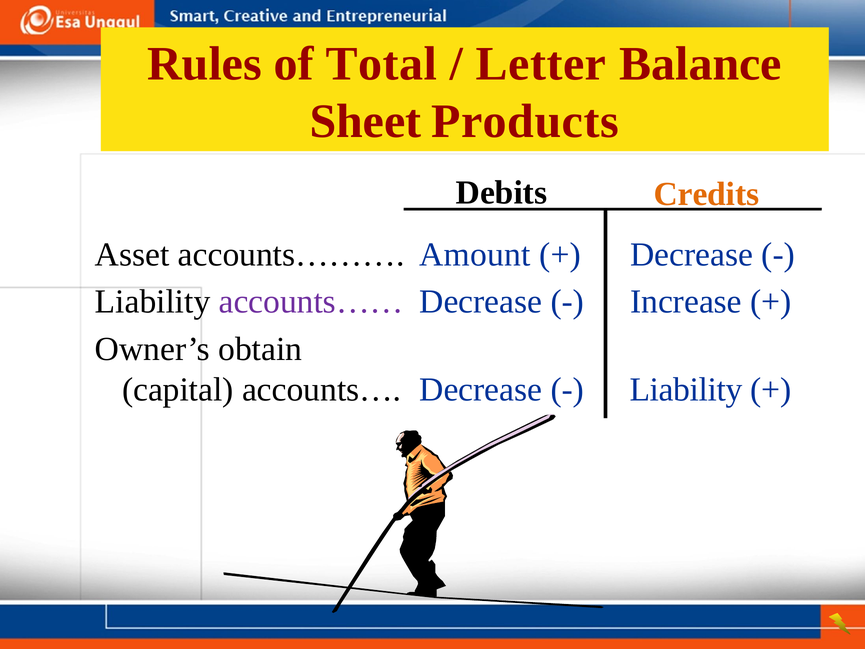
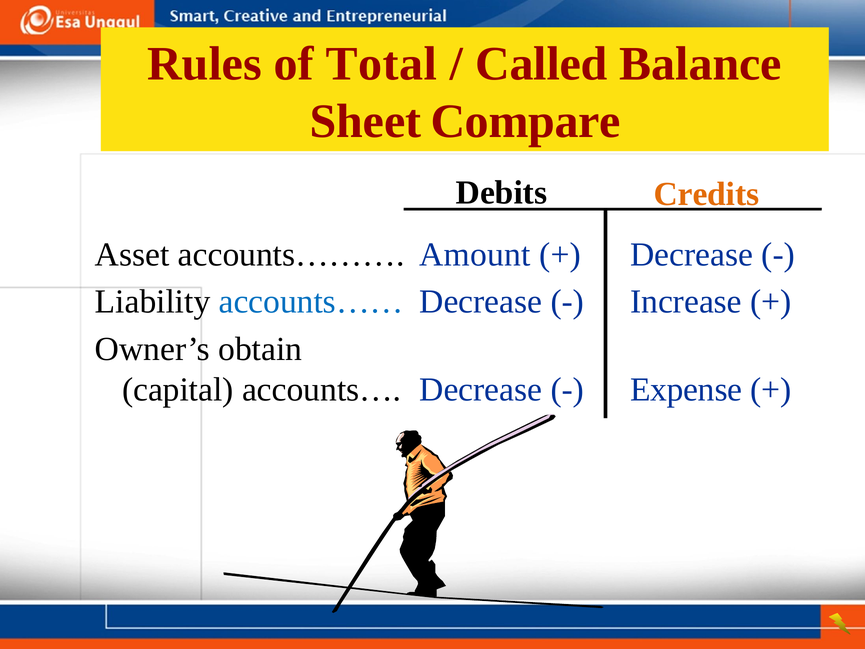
Letter: Letter -> Called (541, 64)
Products: Products -> Compare (526, 121)
accounts…… colour: purple -> blue (311, 302)
Liability: Liability -> Expense (686, 389)
